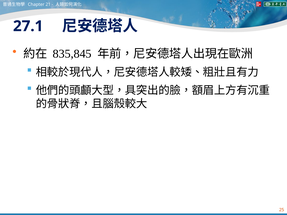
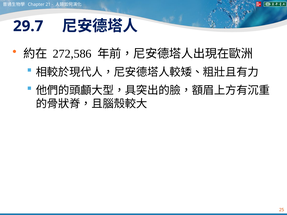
27.1: 27.1 -> 29.7 (28, 26)
835,845: 835,845 -> 272,586 (72, 54)
